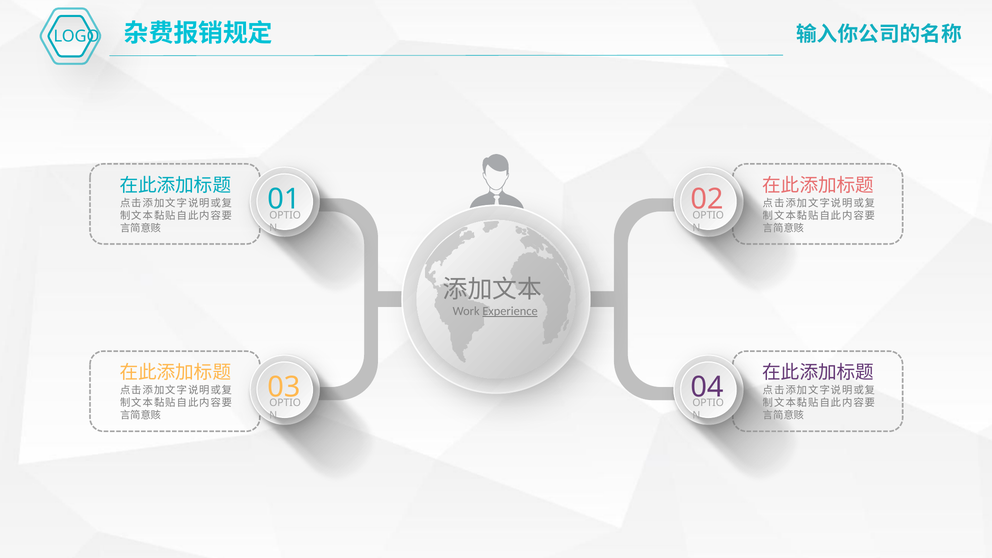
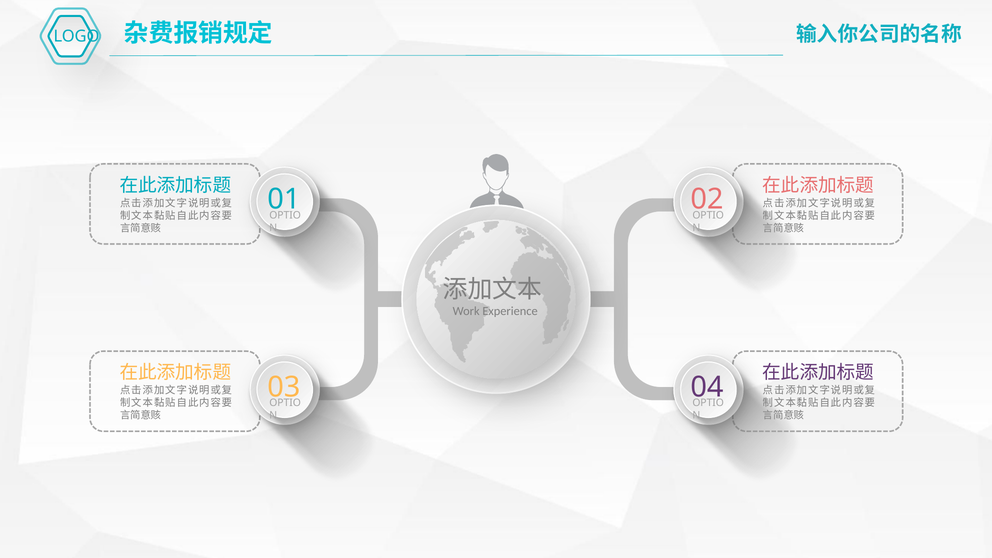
Experience underline: present -> none (510, 311)
